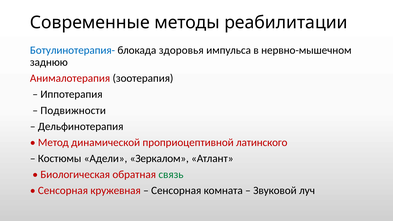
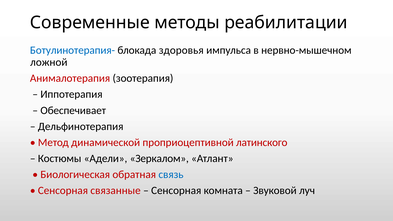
заднюю: заднюю -> ложной (49, 62)
Подвижности: Подвижности -> Обеспечивает (73, 110)
связь colour: green -> blue (171, 175)
кружевная: кружевная -> связанные (116, 191)
